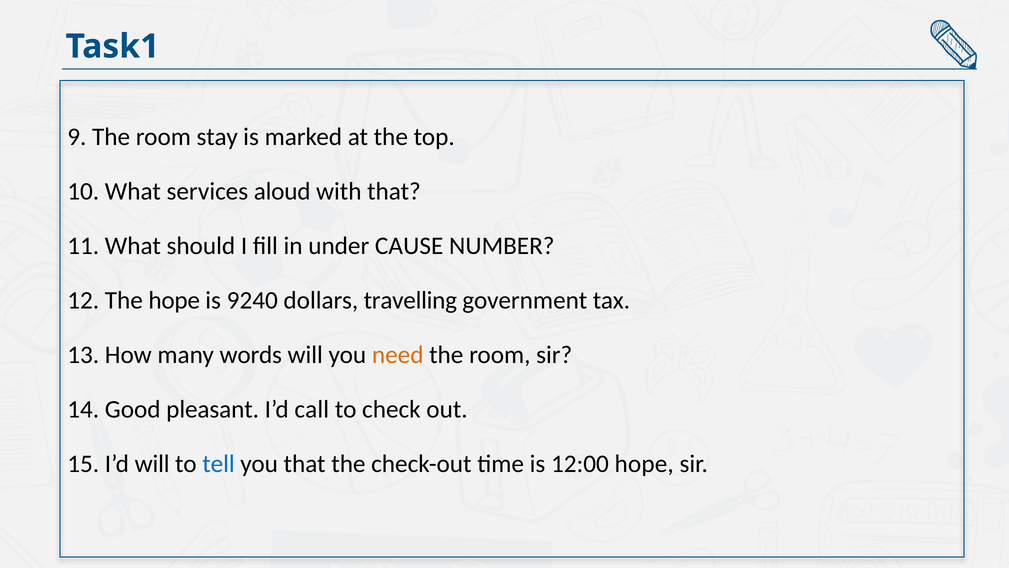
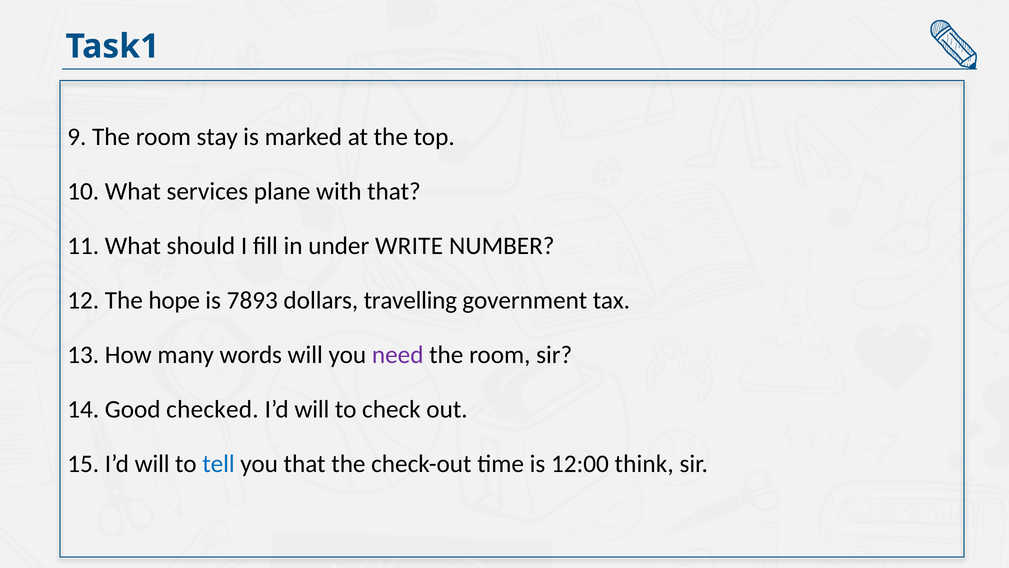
aloud: aloud -> plane (282, 191)
CAUSE: CAUSE -> WRITE (409, 246)
9240: 9240 -> 7893 (252, 300)
need colour: orange -> purple (398, 355)
pleasant: pleasant -> checked (212, 409)
call: call -> will (312, 409)
12:00 hope: hope -> think (644, 464)
